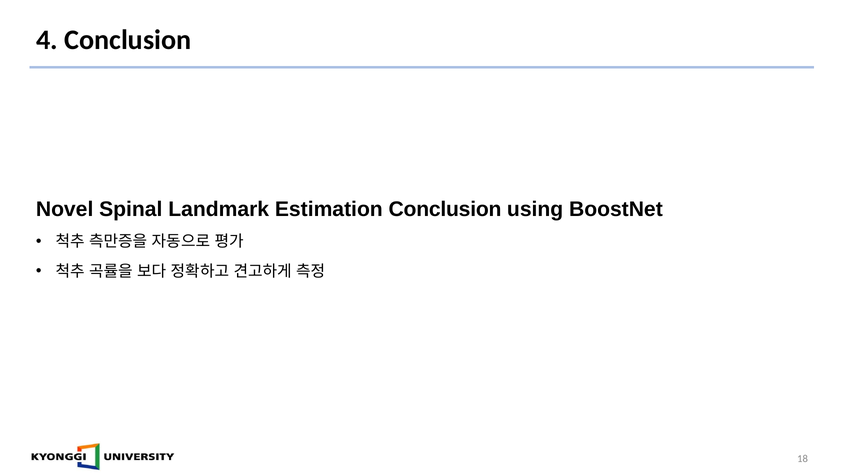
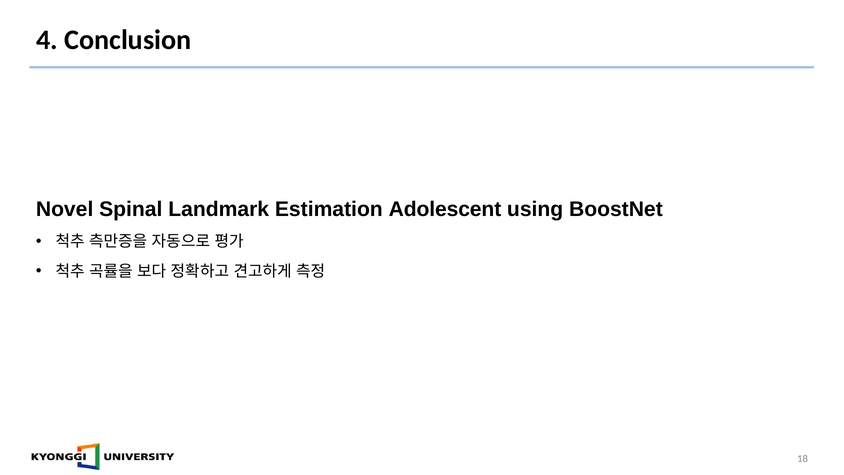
Estimation Conclusion: Conclusion -> Adolescent (445, 209)
